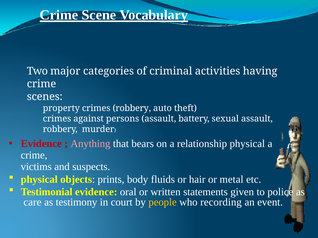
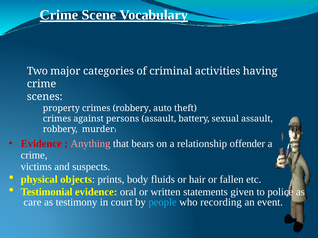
relationship physical: physical -> offender (247, 144)
metal: metal -> fallen (232, 180)
people colour: yellow -> light blue (163, 202)
